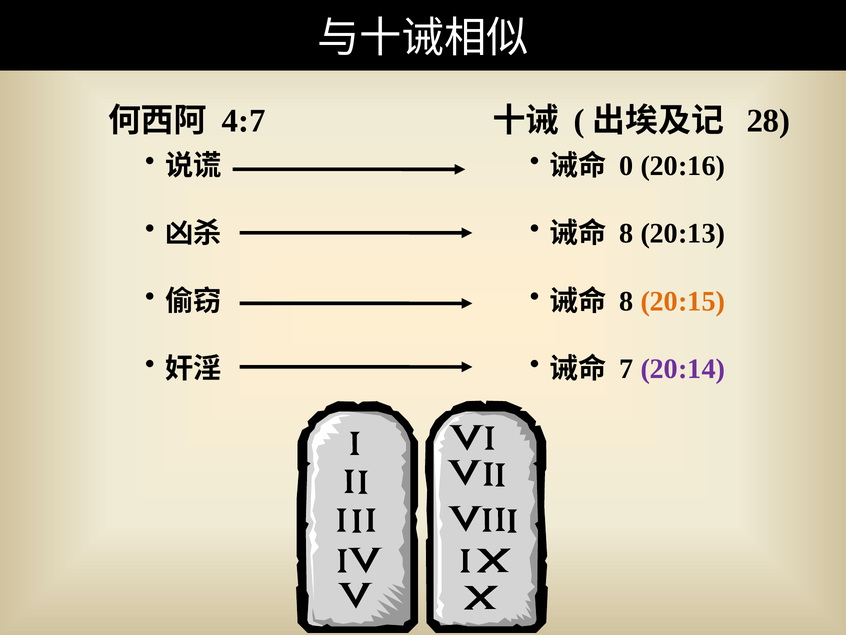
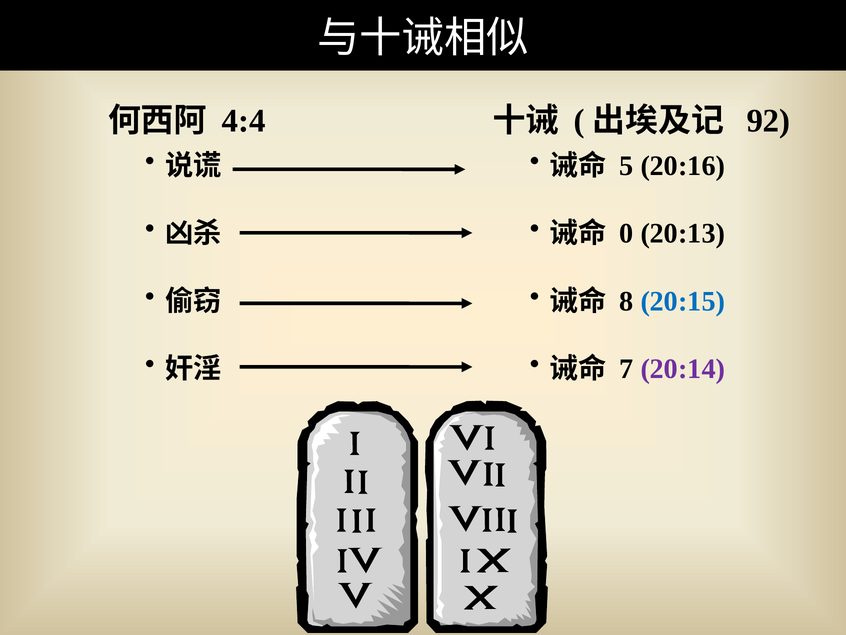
4:7: 4:7 -> 4:4 (244, 121)
28: 28 -> 92 (768, 121)
0: 0 -> 5 (626, 166)
8: 8 -> 0 (626, 233)
20:15 colour: orange -> blue (683, 301)
